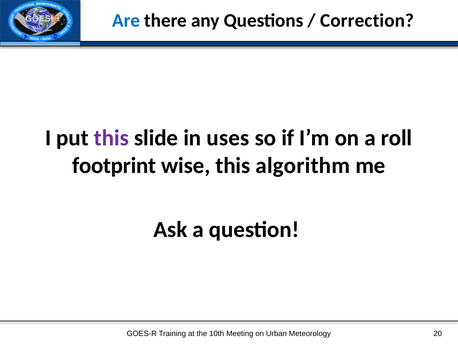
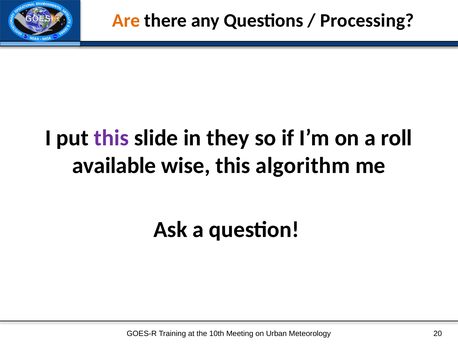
Are colour: blue -> orange (126, 20)
Correction: Correction -> Processing (367, 20)
uses: uses -> they (228, 138)
footprint: footprint -> available (114, 165)
